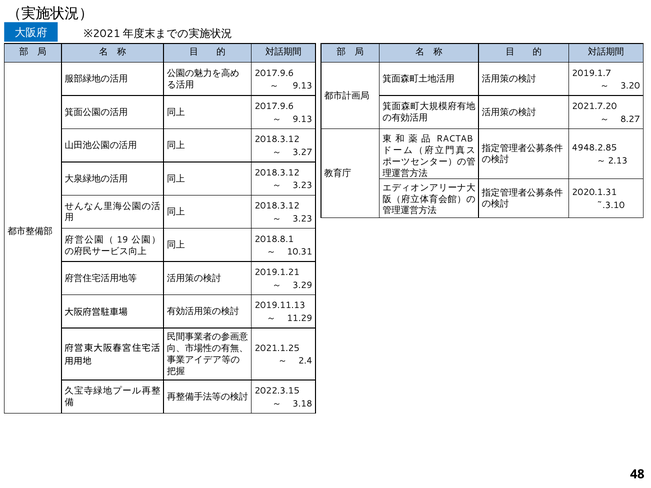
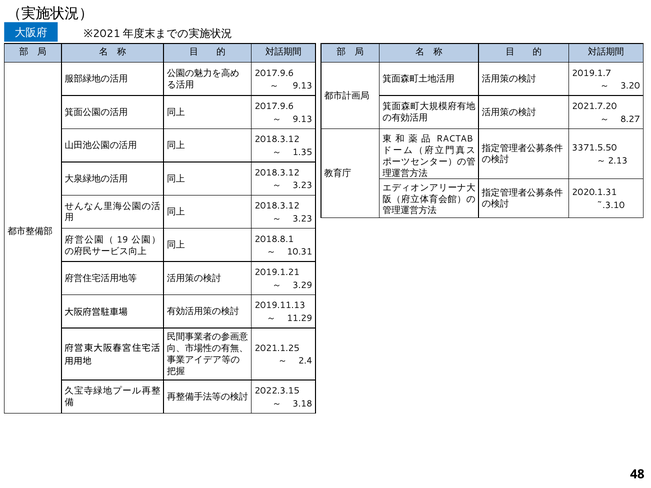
4948.2.85: 4948.2.85 -> 3371.5.50 (594, 148)
3.27: 3.27 -> 1.35 (302, 152)
